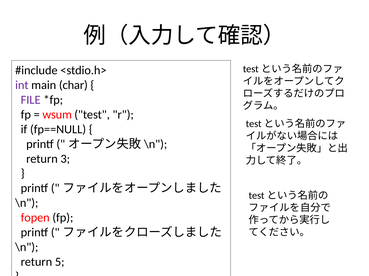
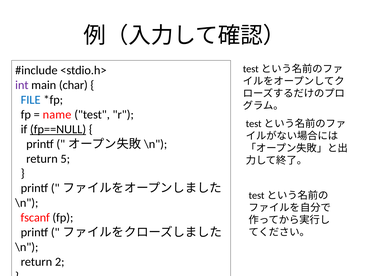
FILE colour: purple -> blue (31, 100)
wsum: wsum -> name (57, 115)
fp==NULL underline: none -> present (58, 130)
3: 3 -> 5 (65, 159)
fopen: fopen -> fscanf (35, 218)
5: 5 -> 2 (60, 262)
